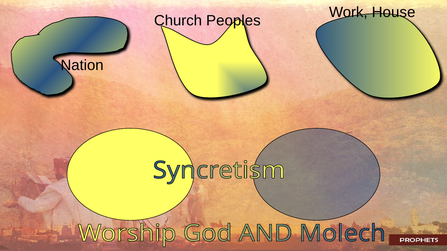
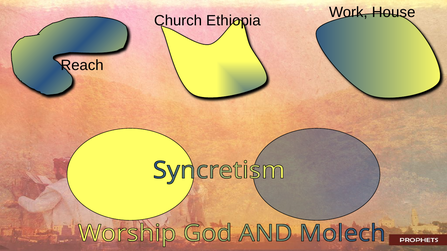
Peoples: Peoples -> Ethiopia (233, 21)
Nation: Nation -> Reach (82, 65)
